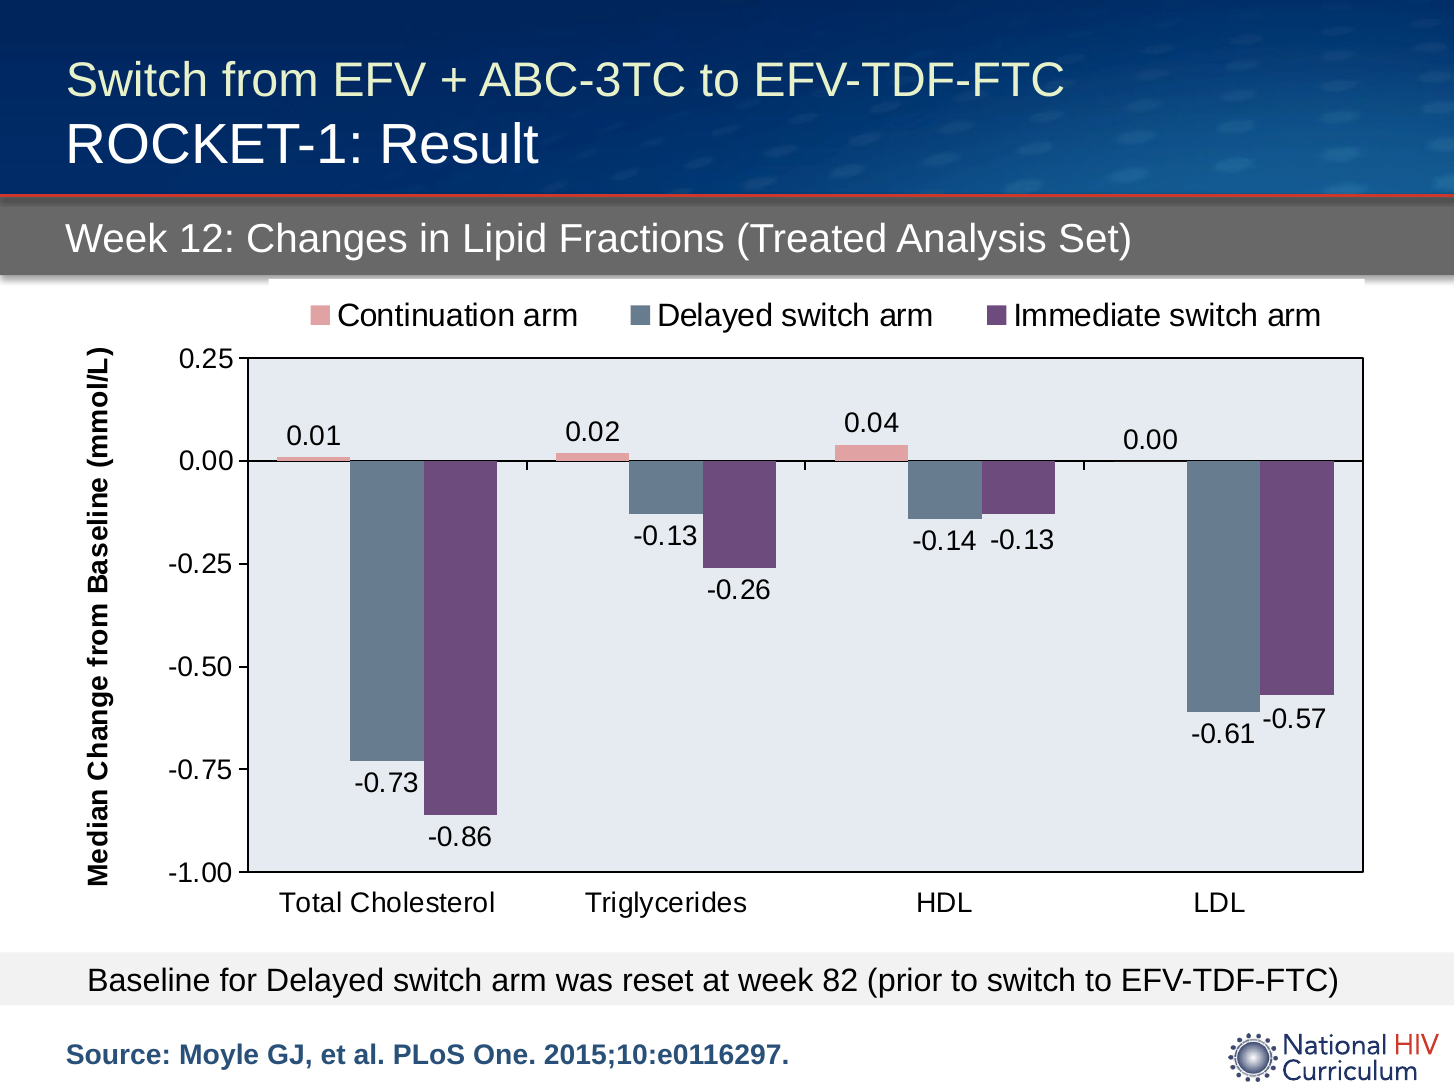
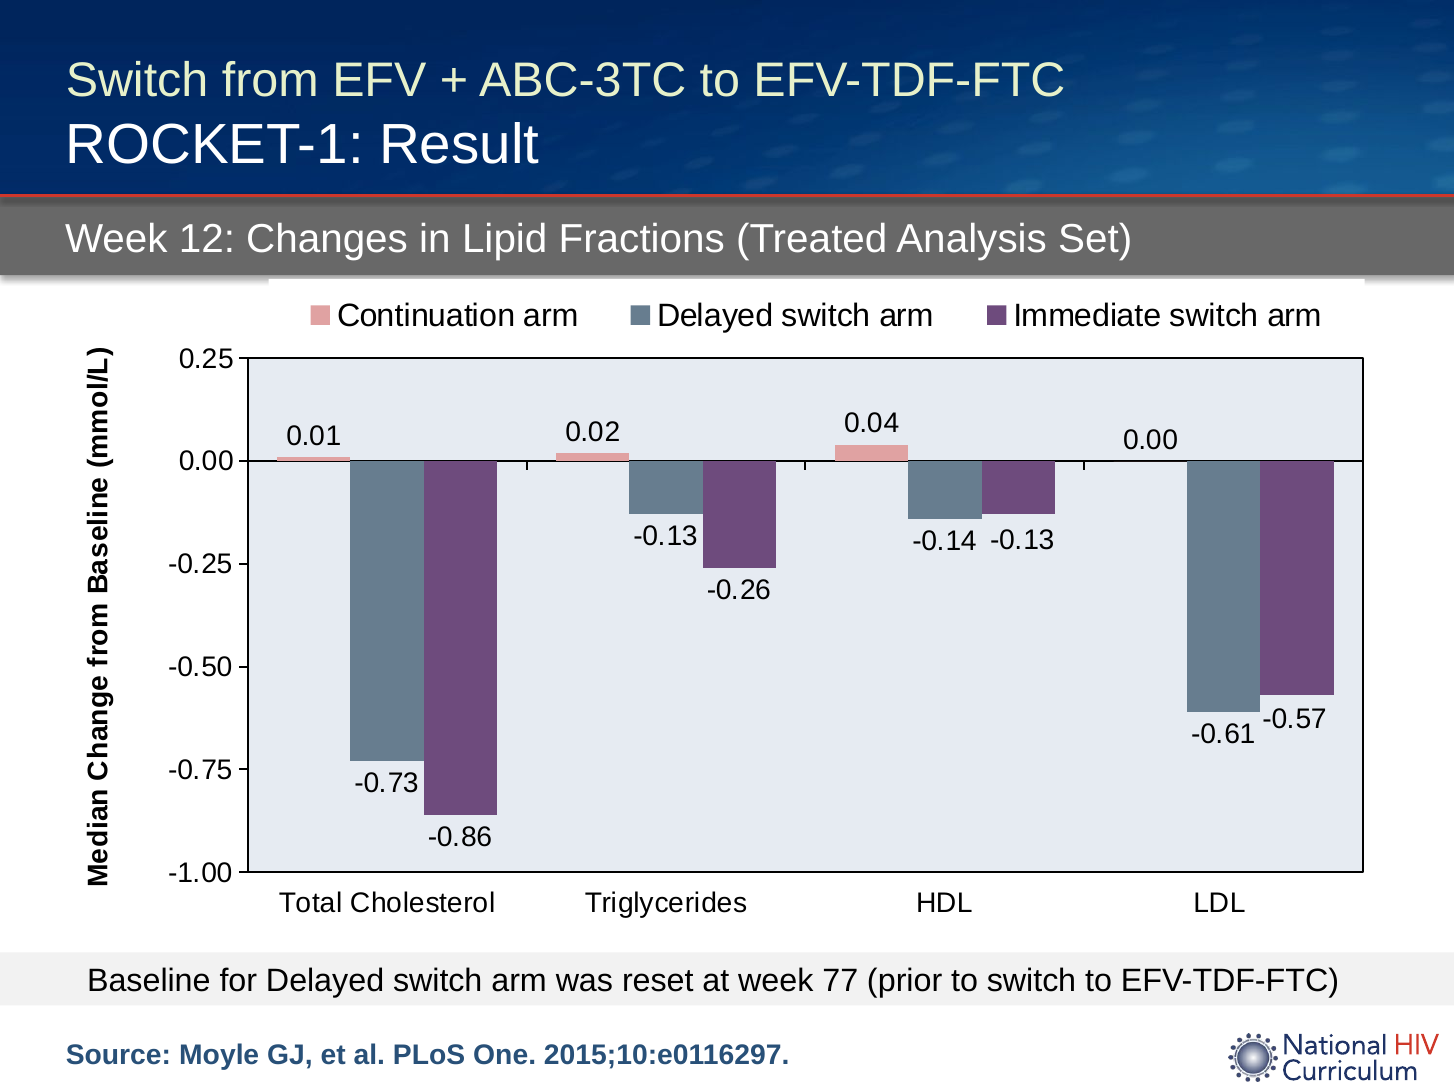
82: 82 -> 77 (840, 981)
